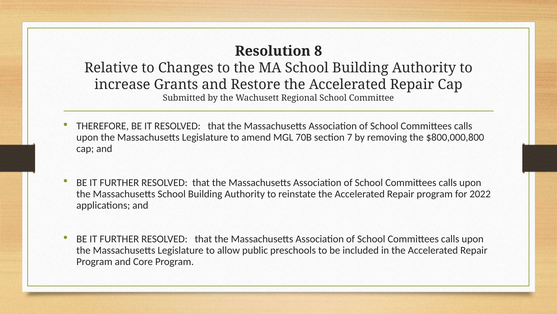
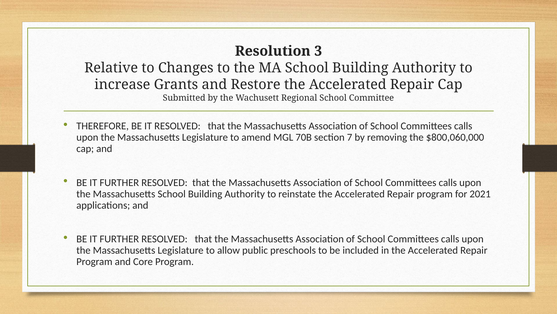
8: 8 -> 3 (318, 51)
$800,000,800: $800,000,800 -> $800,060,000 (455, 137)
2022: 2022 -> 2021 (480, 194)
